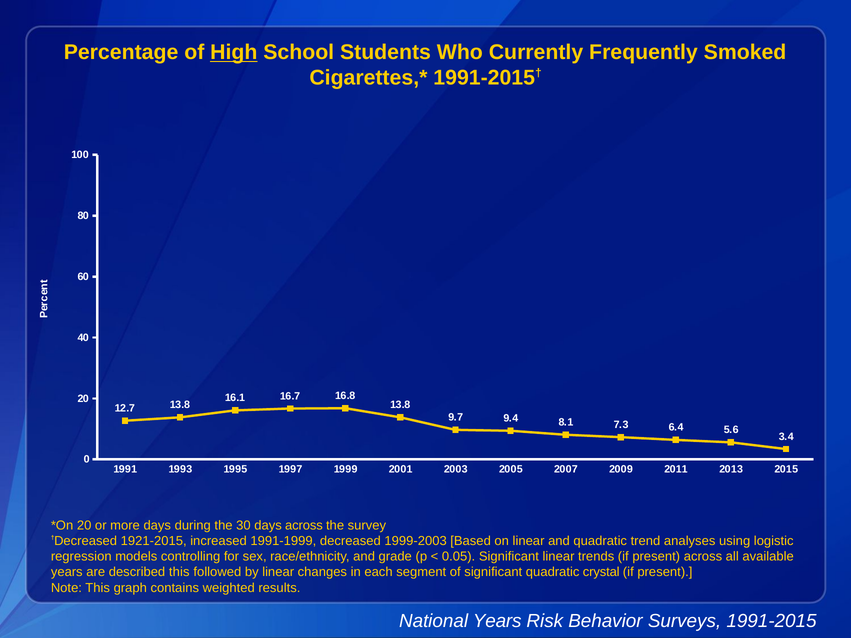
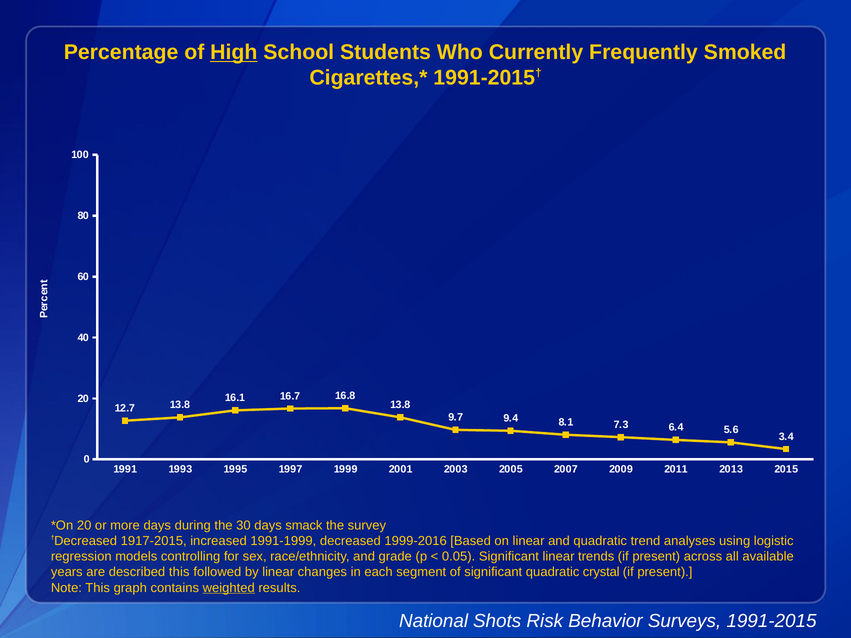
days across: across -> smack (304, 526)
1921-2015: 1921-2015 -> 1917-2015 (154, 541)
1999-2003: 1999-2003 -> 1999-2016 (416, 541)
weighted underline: none -> present (229, 588)
National Years: Years -> Shots (497, 621)
